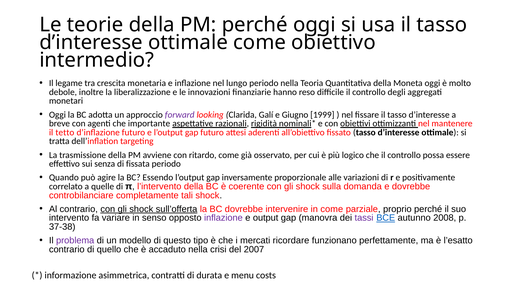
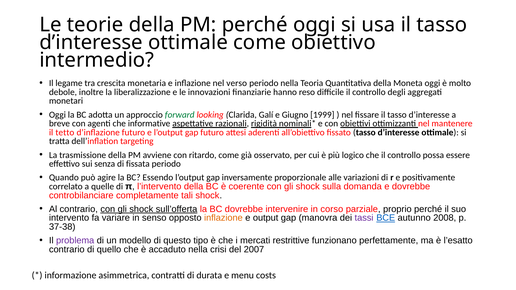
lungo: lungo -> verso (237, 83)
forward colour: purple -> green (180, 115)
importante: importante -> informative (149, 124)
in come: come -> corso (332, 209)
inflazione colour: purple -> orange (223, 218)
ricordare: ricordare -> restrittive (291, 241)
